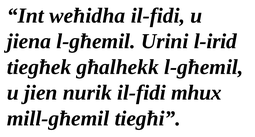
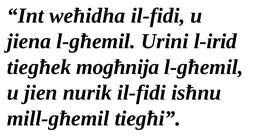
għalhekk: għalhekk -> mogħnija (118, 67)
mhux: mhux -> isħnu (196, 93)
